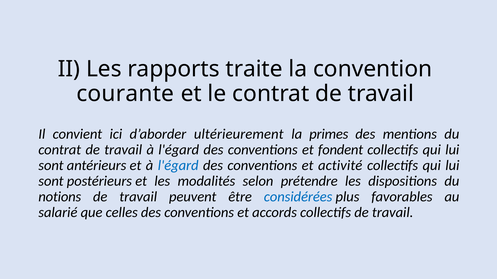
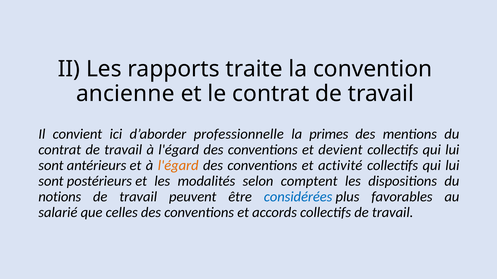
courante: courante -> ancienne (125, 94)
ultérieurement: ultérieurement -> professionnelle (239, 134)
fondent: fondent -> devient (340, 150)
l'égard colour: blue -> orange (178, 166)
prétendre: prétendre -> comptent (309, 181)
